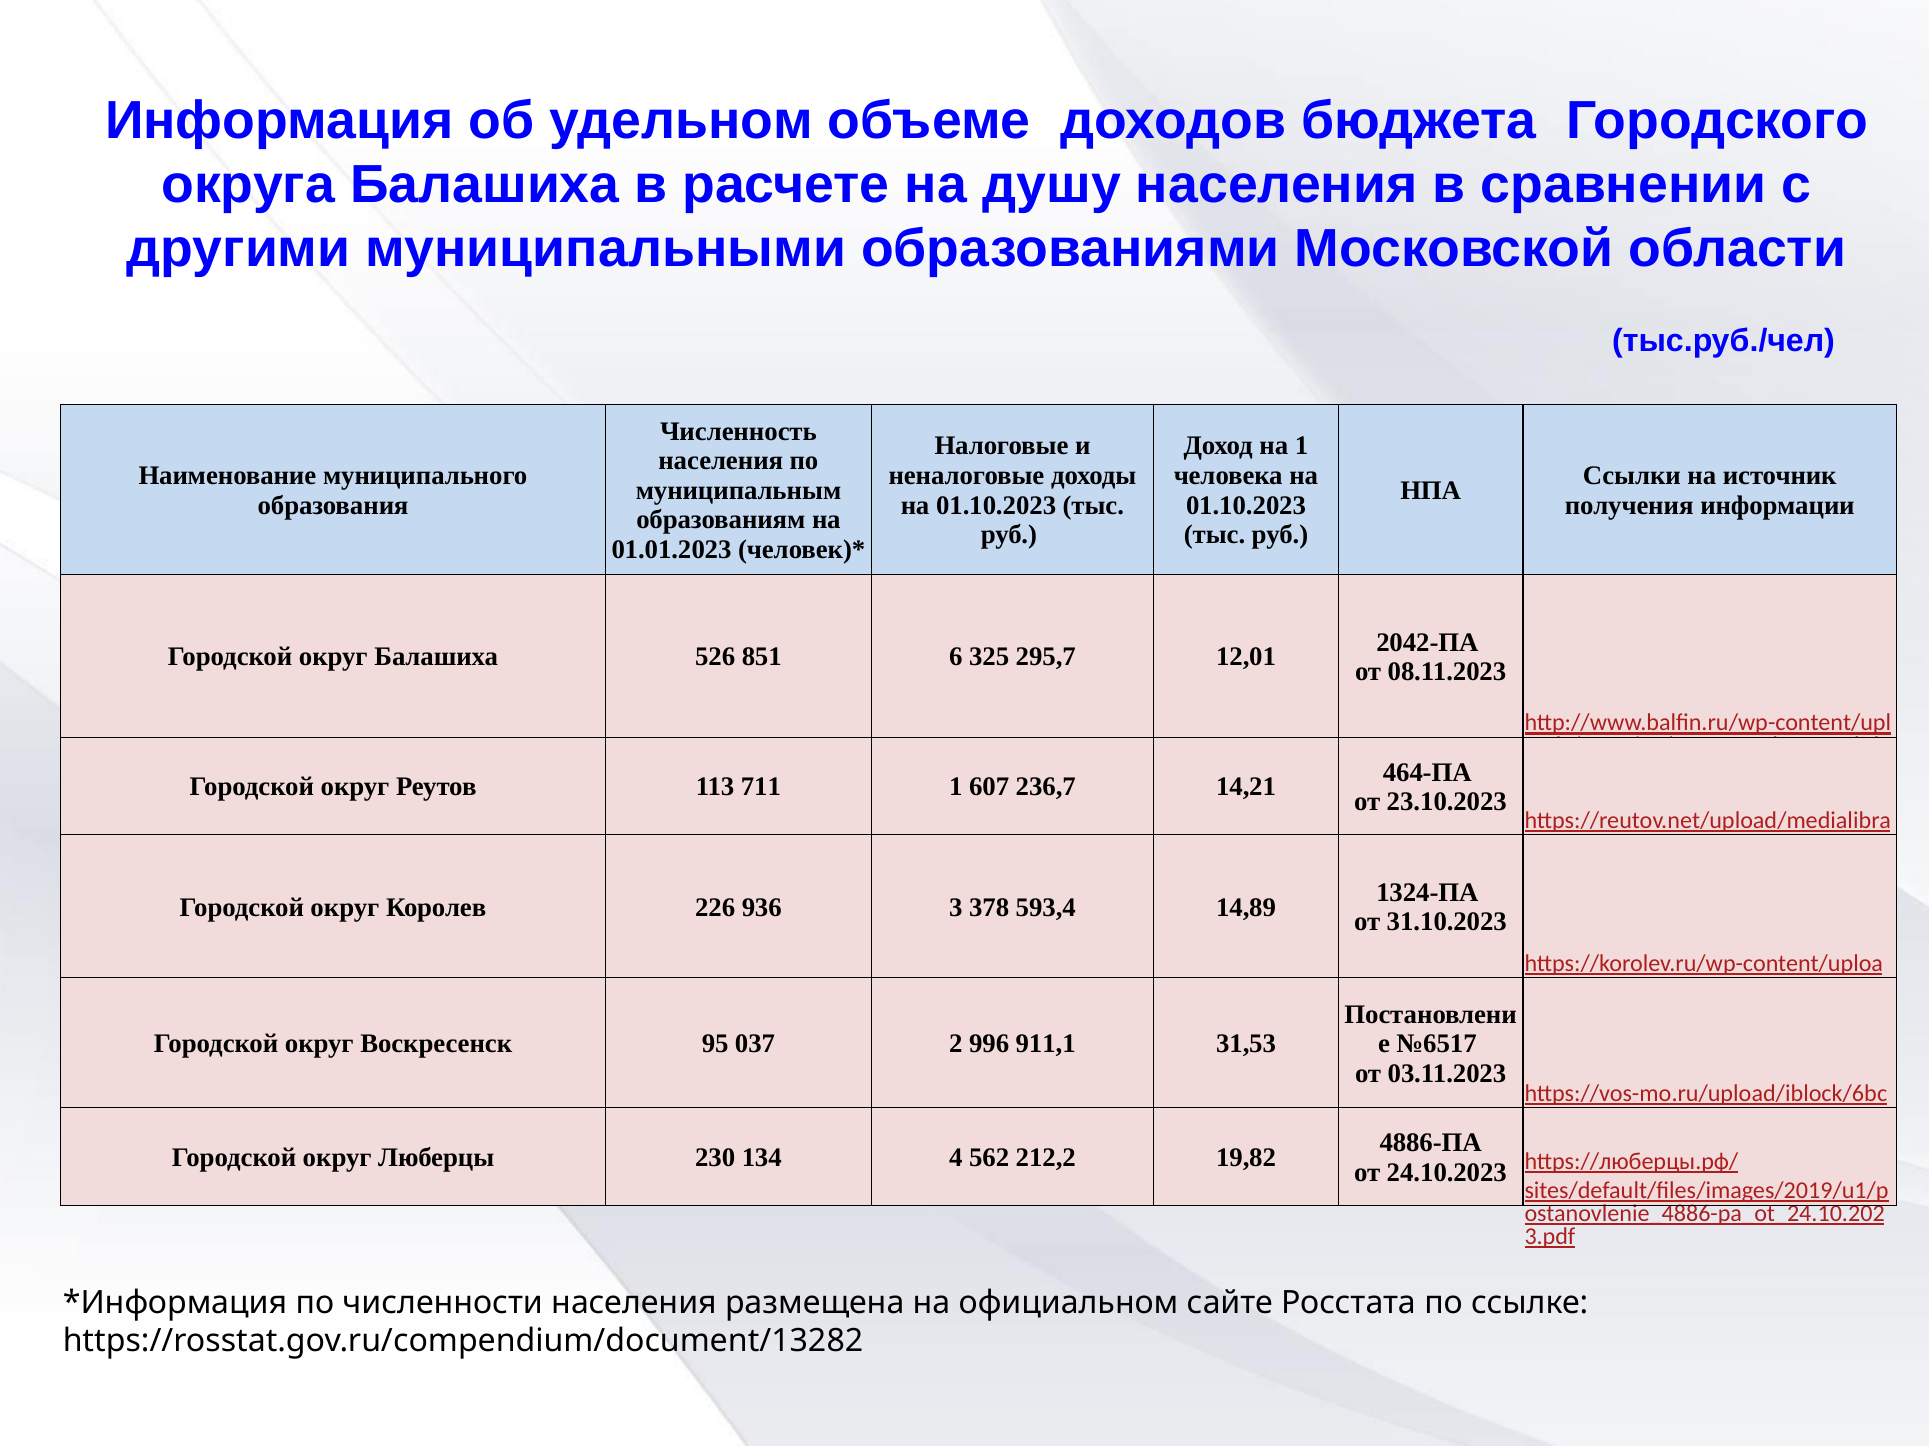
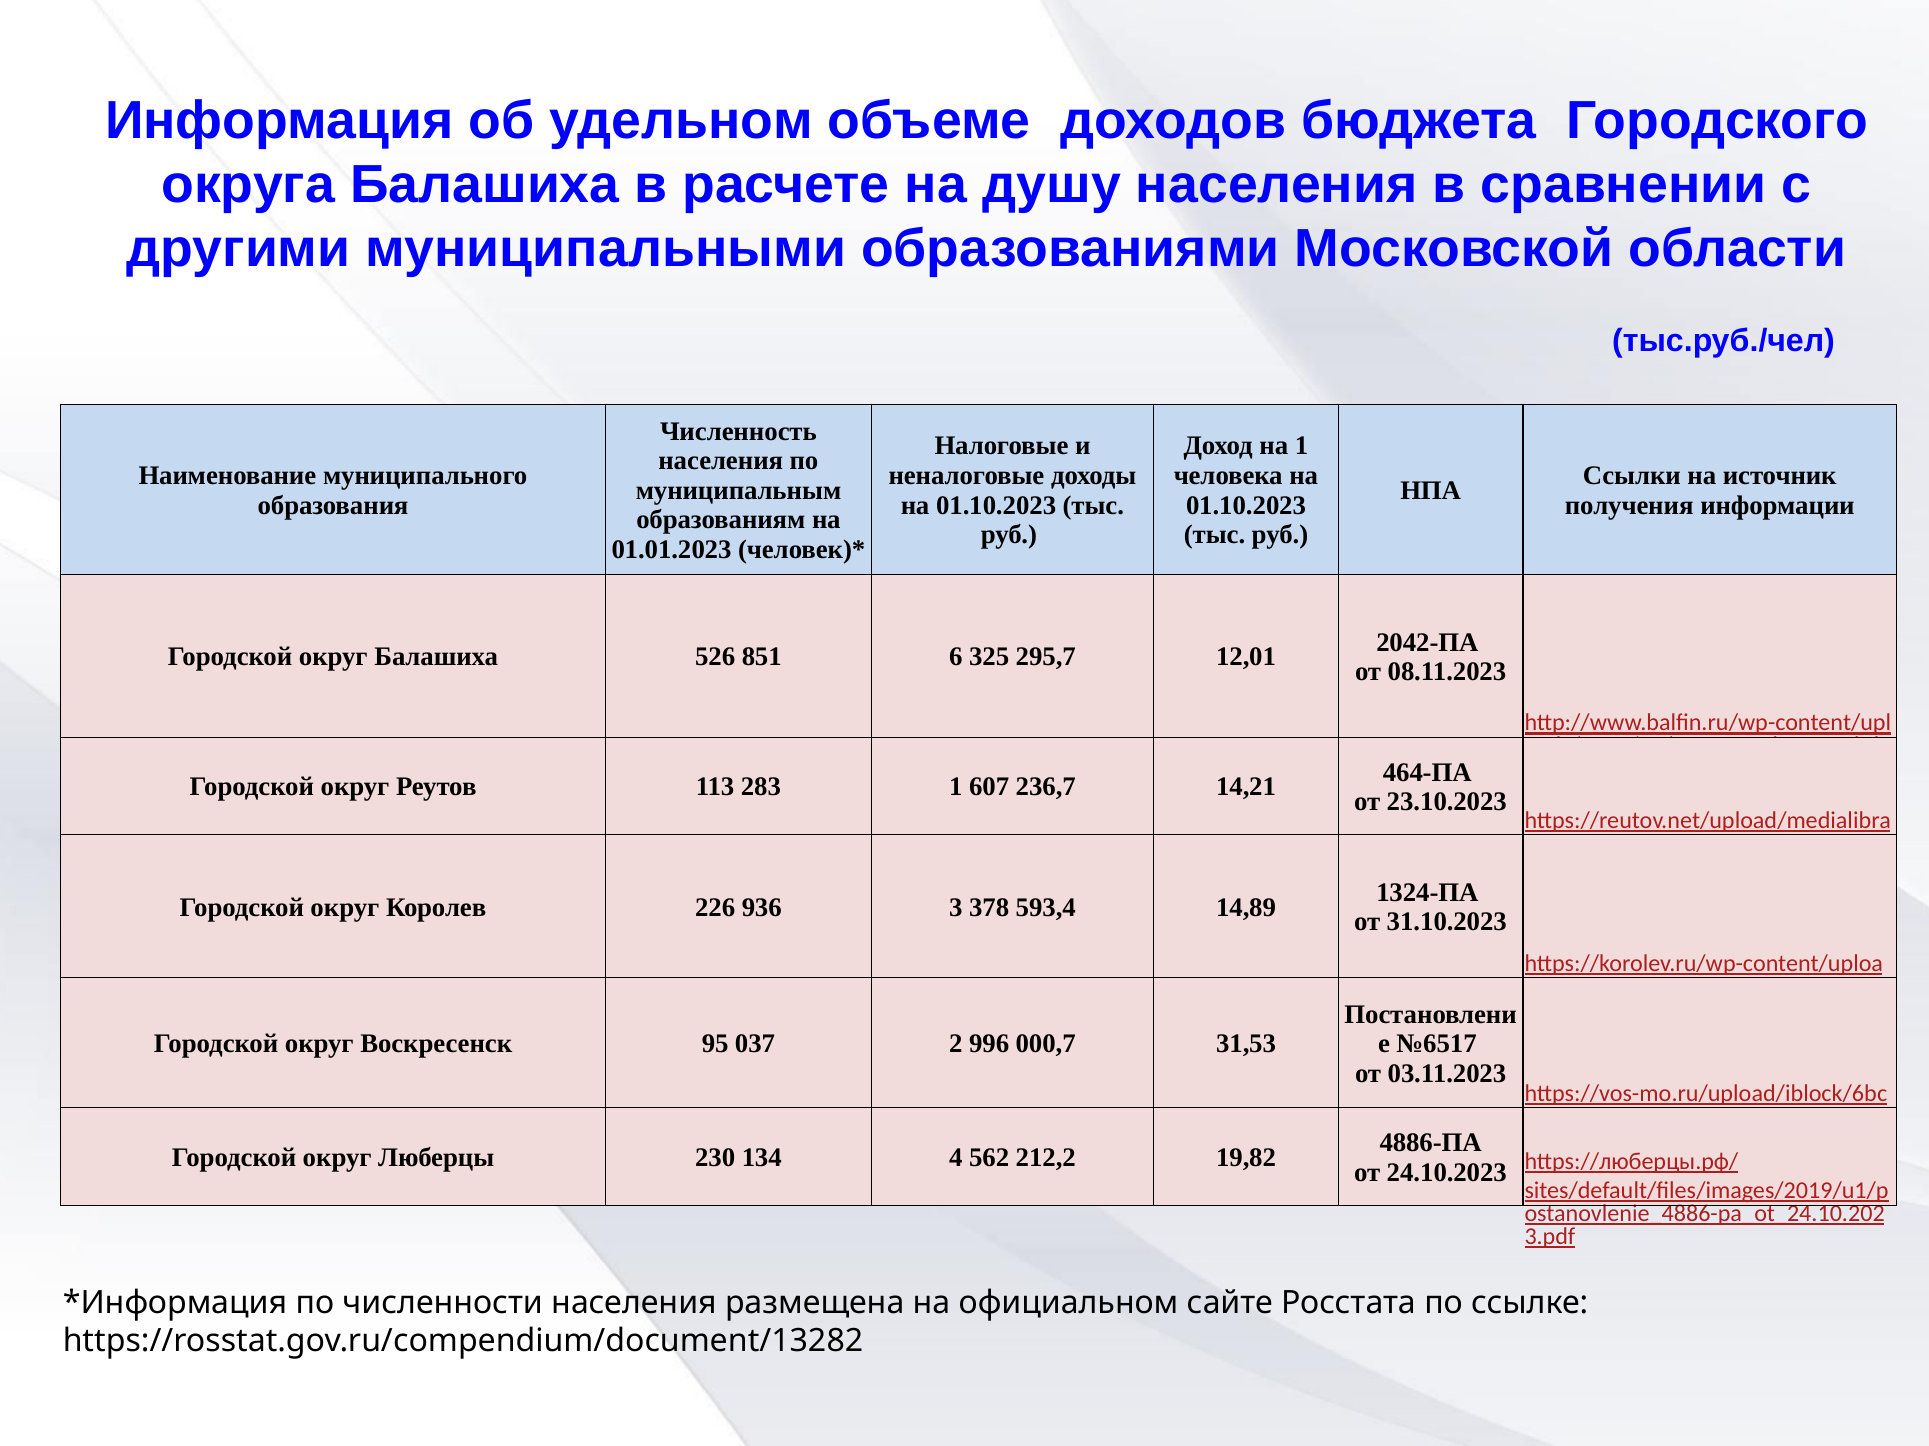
711: 711 -> 283 (761, 787)
911,1: 911,1 -> 000,7 (1046, 1044)
